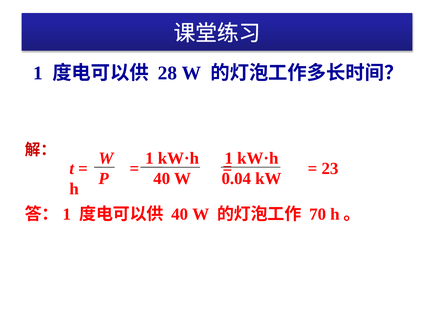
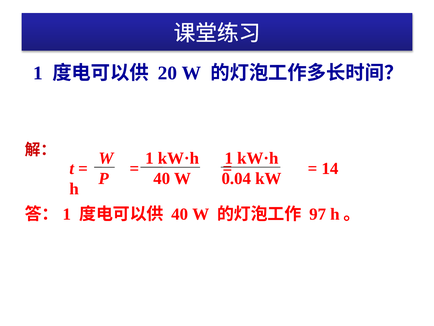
28: 28 -> 20 (168, 73)
23: 23 -> 14 (330, 168)
70: 70 -> 97 (318, 214)
